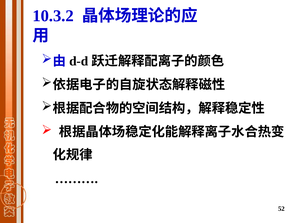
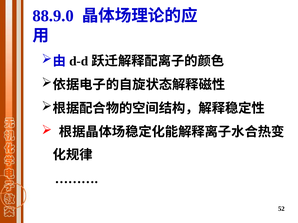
10.3.2: 10.3.2 -> 88.9.0 (53, 16)
